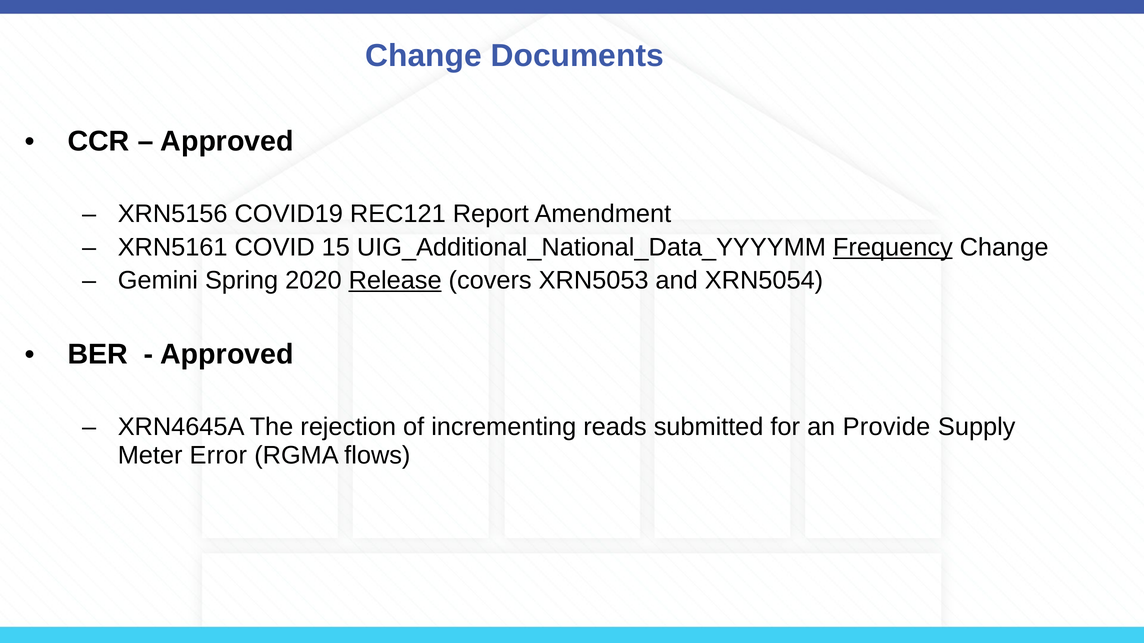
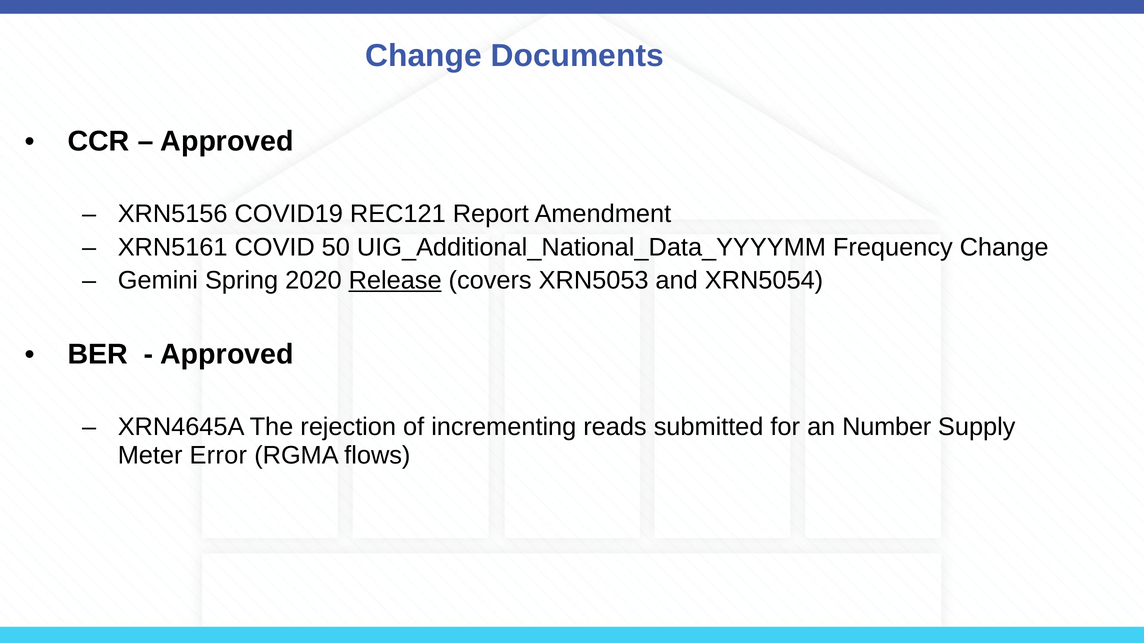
15: 15 -> 50 (336, 247)
Frequency underline: present -> none (893, 247)
Provide: Provide -> Number (887, 427)
